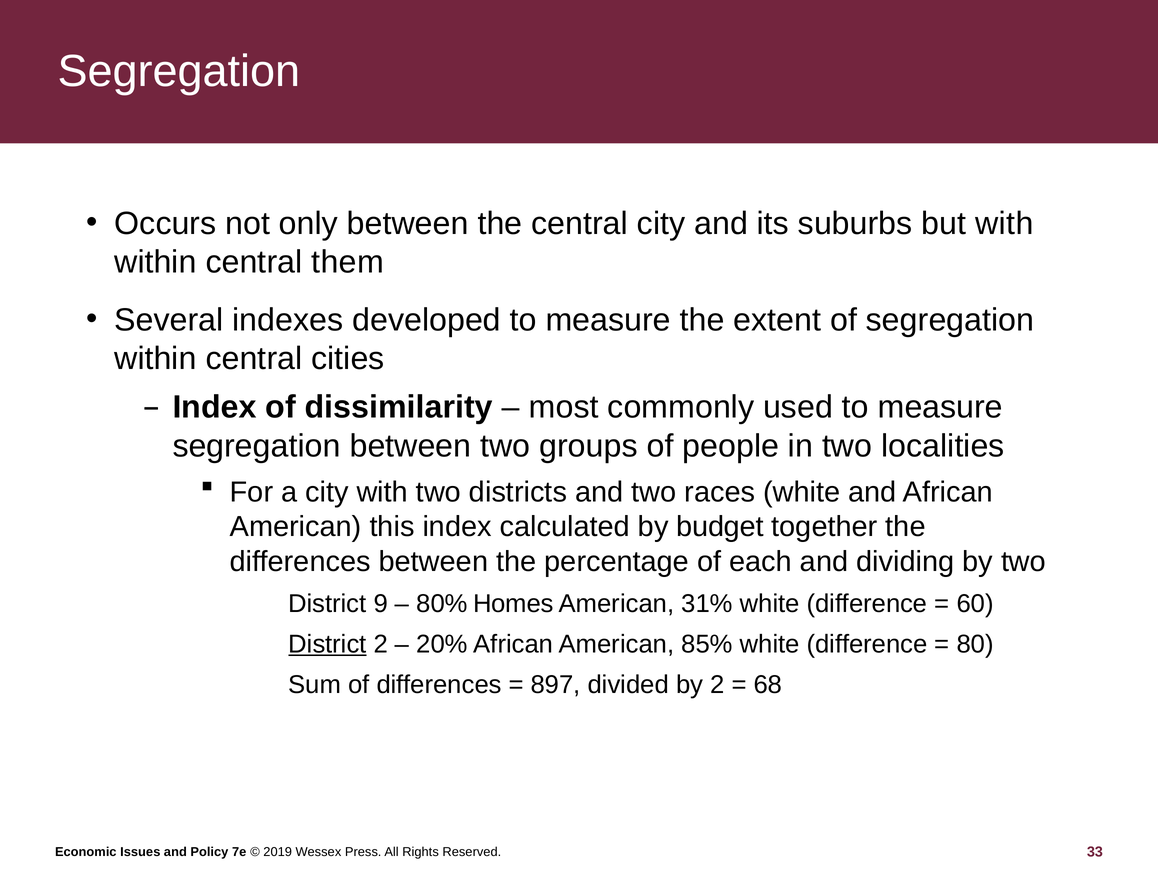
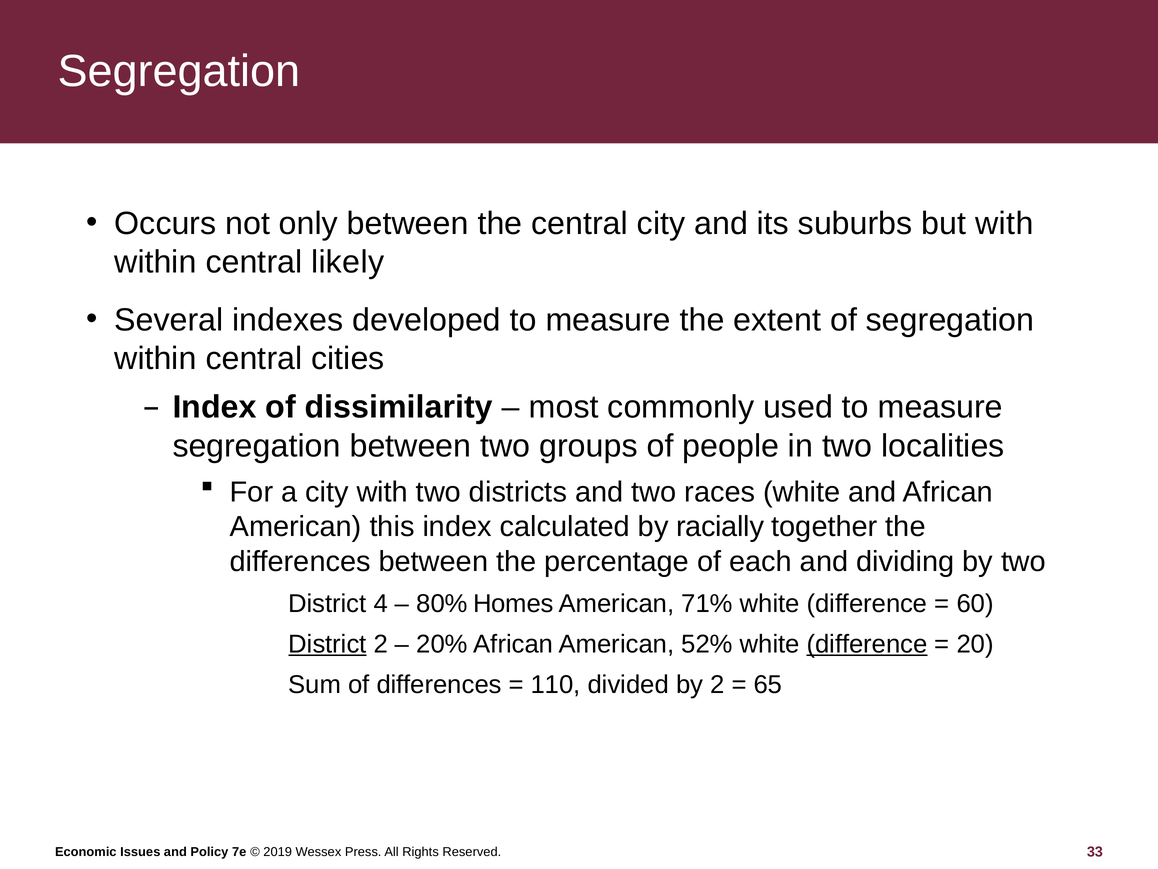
them: them -> likely (348, 262)
budget: budget -> racially (720, 527)
9: 9 -> 4 (381, 603)
31%: 31% -> 71% (707, 603)
85%: 85% -> 52% (707, 644)
difference underline: none -> present (867, 644)
80: 80 -> 20 (975, 644)
897: 897 -> 110 (556, 684)
68: 68 -> 65 (768, 684)
